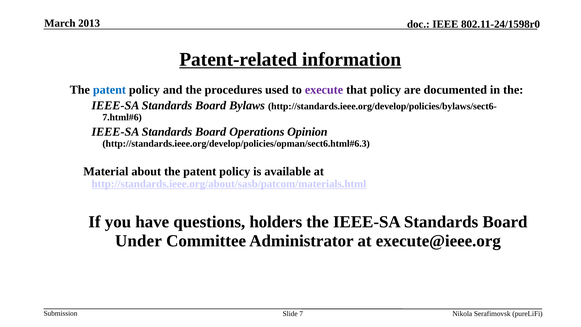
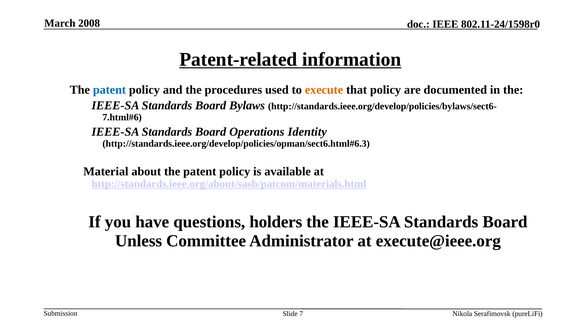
2013: 2013 -> 2008 (89, 23)
execute colour: purple -> orange (324, 90)
Opinion: Opinion -> Identity (307, 132)
Under: Under -> Unless (139, 241)
